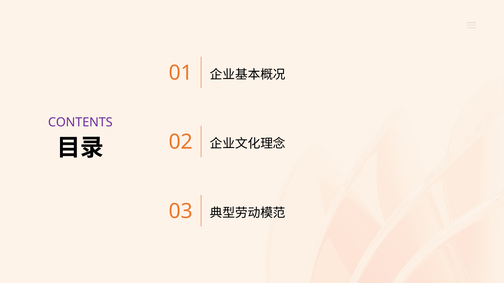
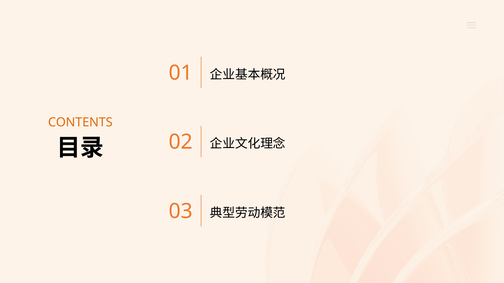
CONTENTS colour: purple -> orange (80, 122)
